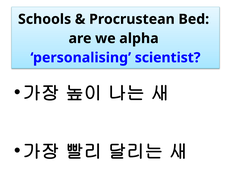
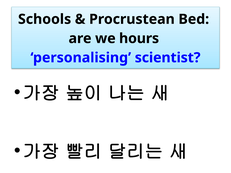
alpha: alpha -> hours (139, 38)
